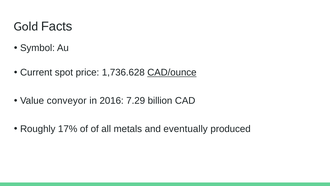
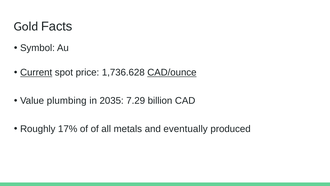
Current underline: none -> present (36, 72)
conveyor: conveyor -> plumbing (67, 101)
2016: 2016 -> 2035 (112, 101)
